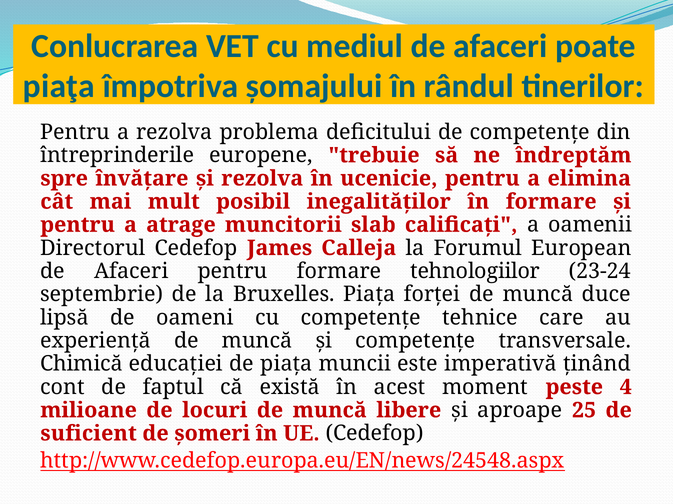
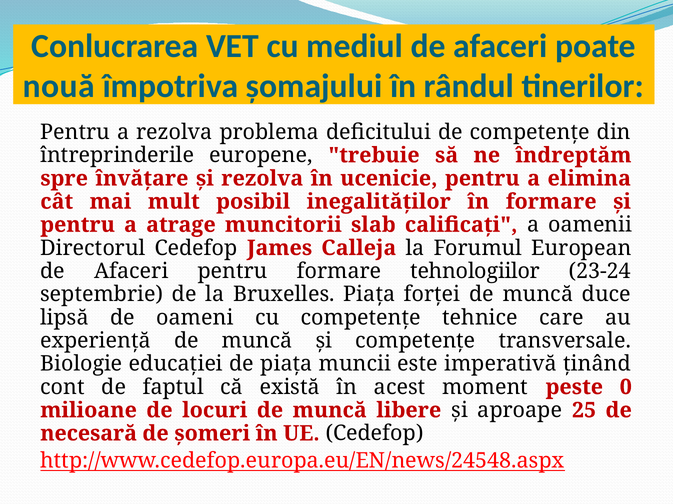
piaţa: piaţa -> nouă (59, 86)
Chimică: Chimică -> Biologie (81, 364)
4: 4 -> 0 (626, 388)
suficient: suficient -> necesară (89, 434)
